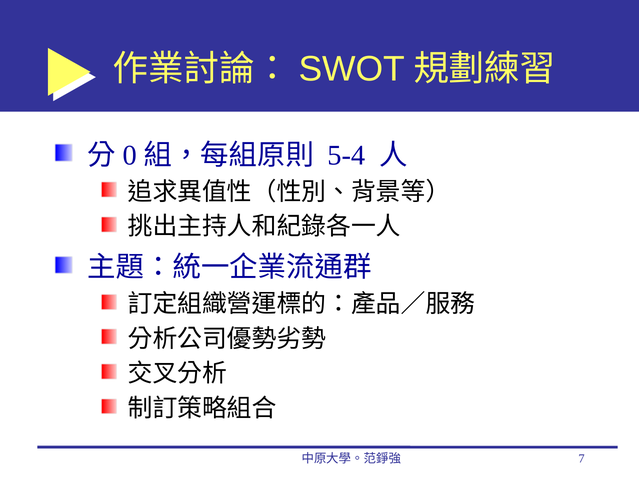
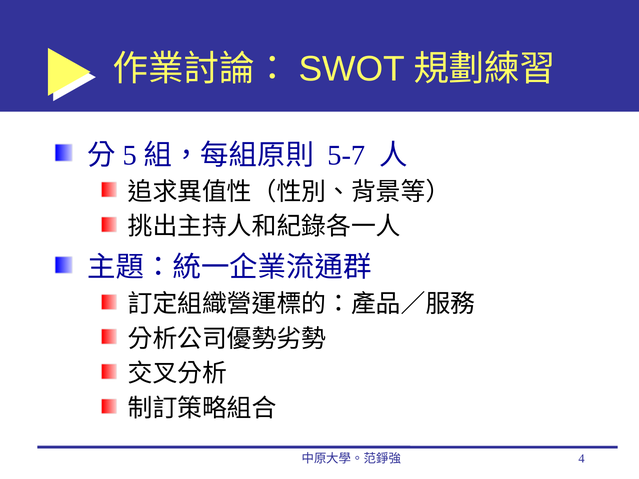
0: 0 -> 5 (130, 155)
5-4: 5-4 -> 5-7 (346, 155)
7: 7 -> 4 (582, 459)
